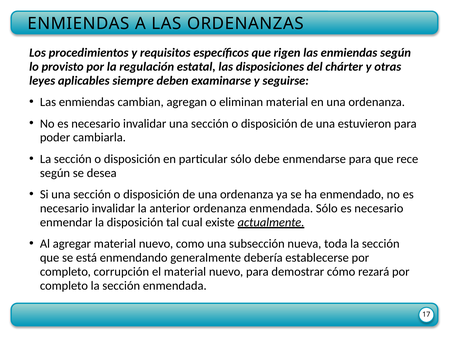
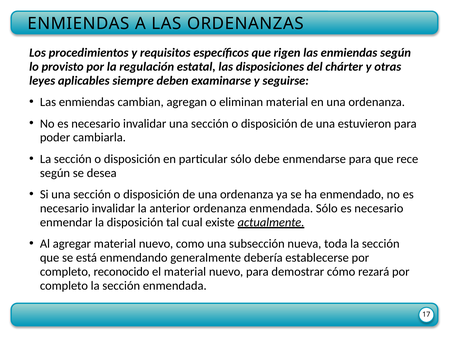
corrupción: corrupción -> reconocido (121, 272)
